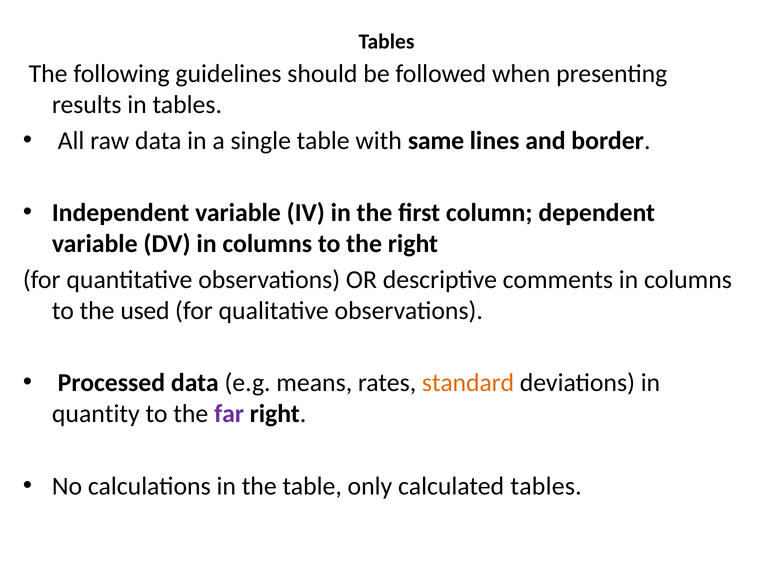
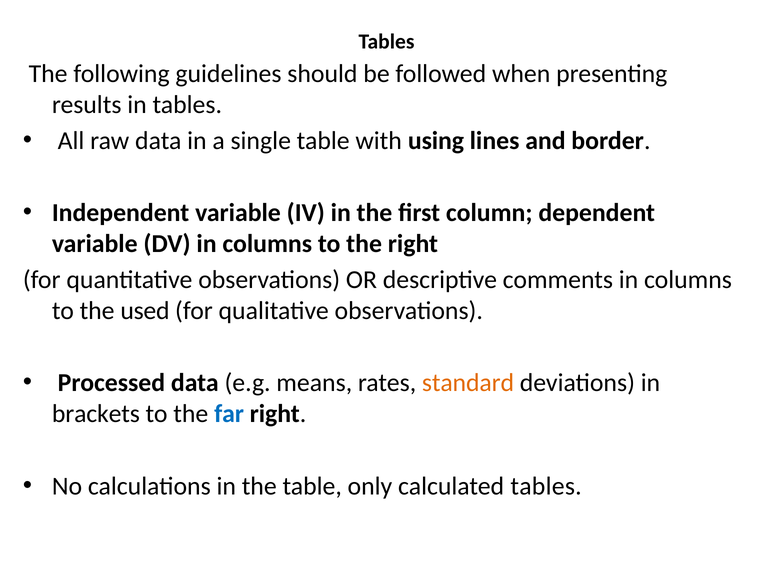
same: same -> using (436, 141)
quantity: quantity -> brackets (96, 414)
far colour: purple -> blue (229, 414)
